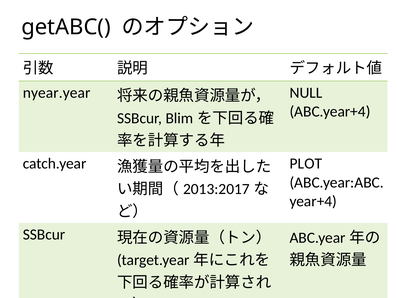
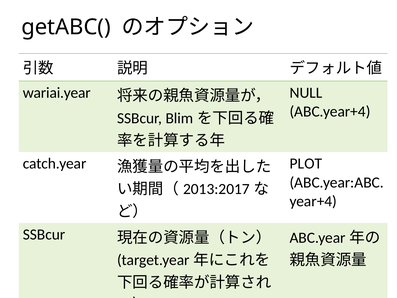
nyear.year: nyear.year -> wariai.year (57, 93)
